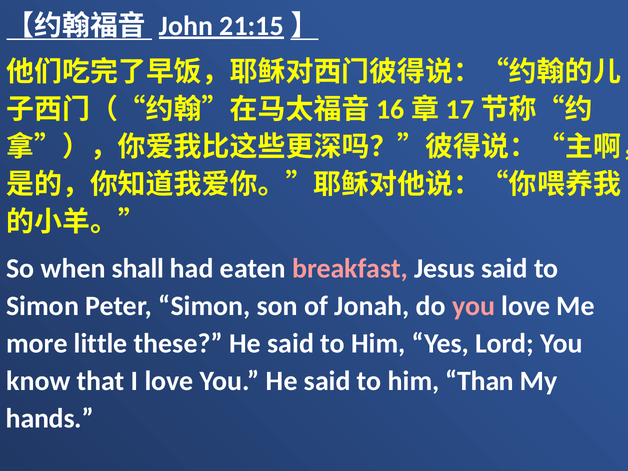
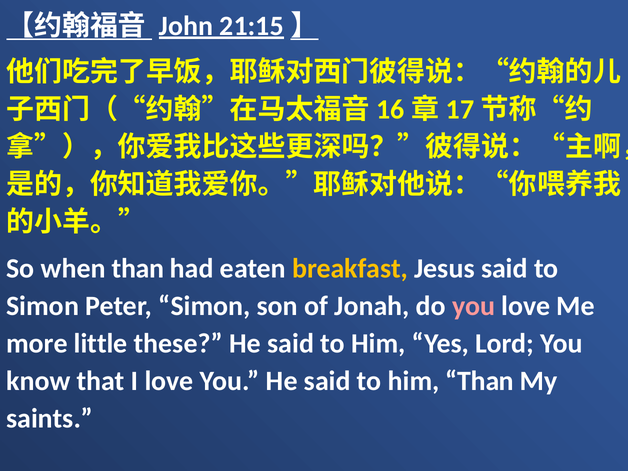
when shall: shall -> than (138, 268)
breakfast colour: pink -> yellow (350, 268)
hands: hands -> saints (50, 418)
